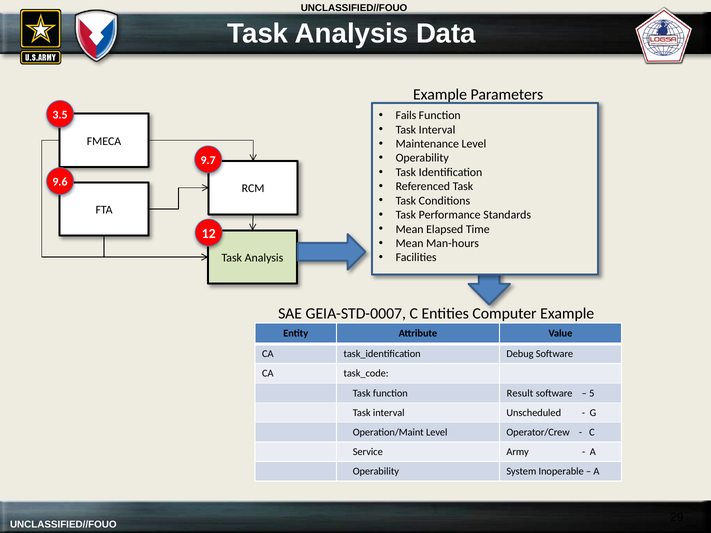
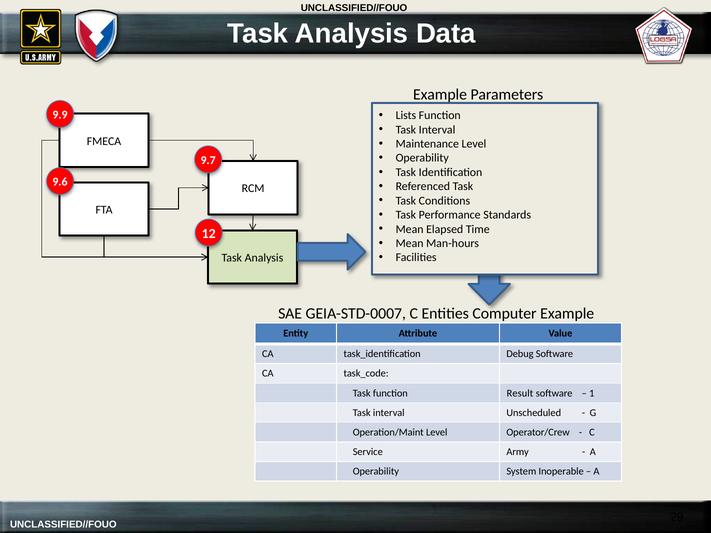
Fails: Fails -> Lists (406, 115)
3.5: 3.5 -> 9.9 (60, 115)
5: 5 -> 1 (592, 393)
